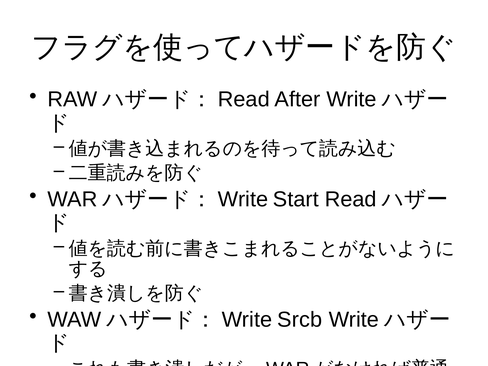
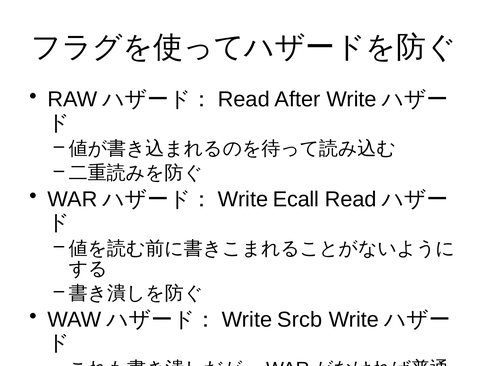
Start: Start -> Ecall (296, 199)
